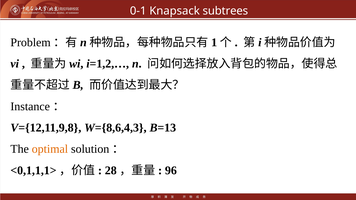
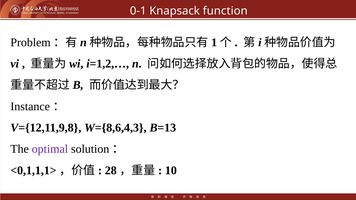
subtrees: subtrees -> function (225, 11)
optimal colour: orange -> purple (50, 149)
96: 96 -> 10 (171, 171)
